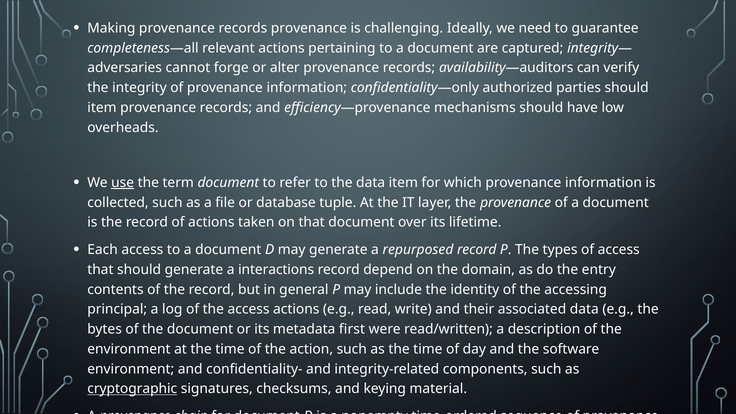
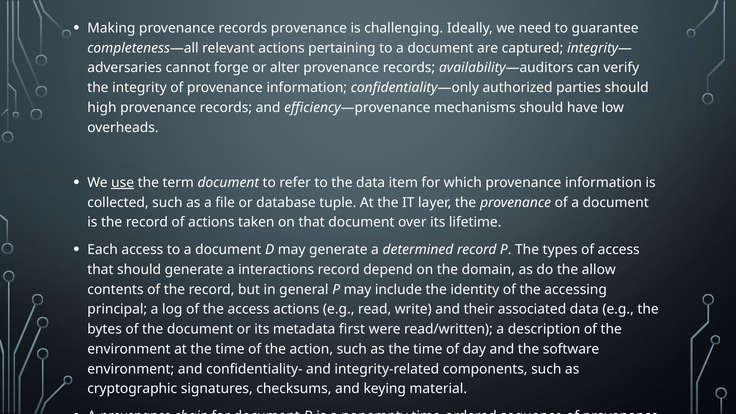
item: item -> high (102, 108)
repurposed: repurposed -> determined (418, 250)
entry: entry -> allow (599, 270)
cryptographic underline: present -> none (132, 389)
